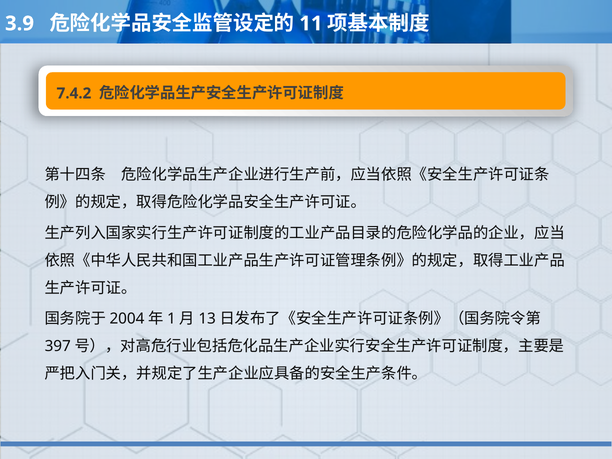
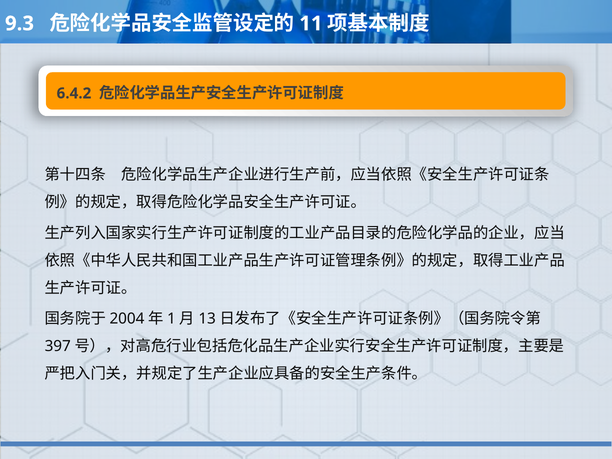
3.9: 3.9 -> 9.3 (20, 24)
7.4.2: 7.4.2 -> 6.4.2 (74, 93)
